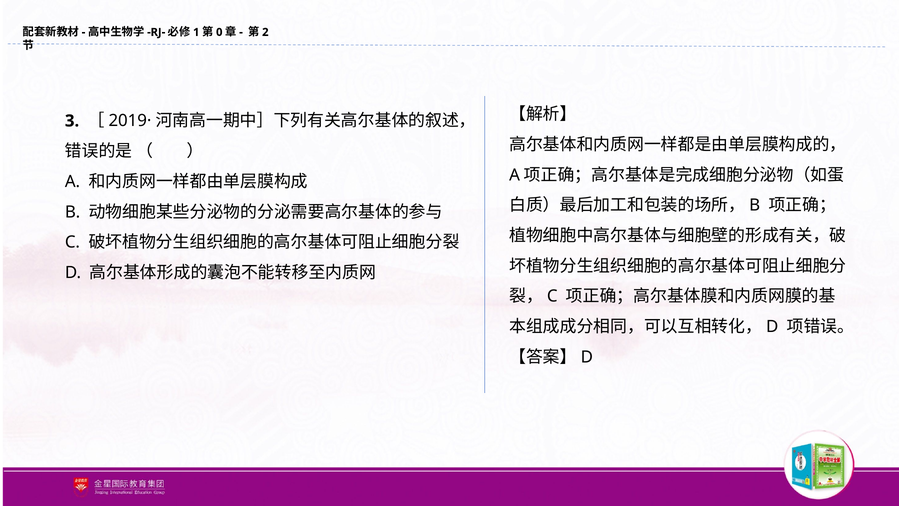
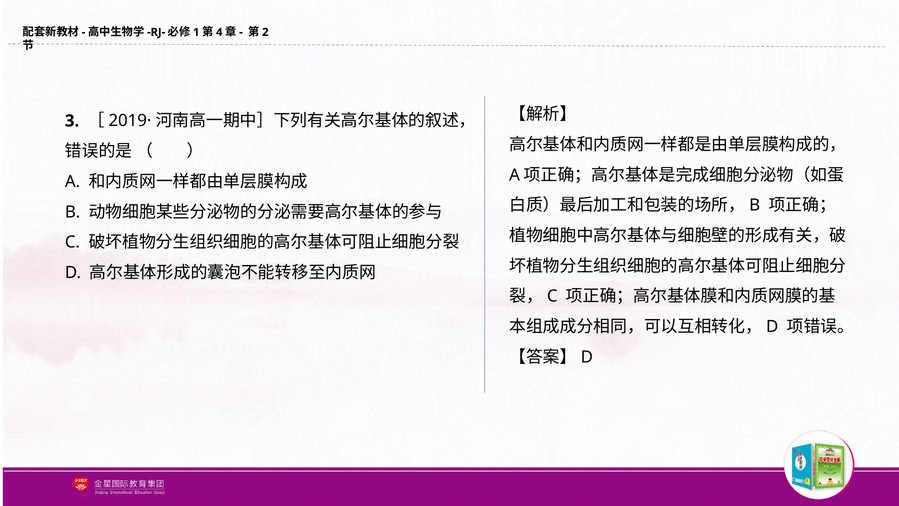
0: 0 -> 4 (219, 32)
